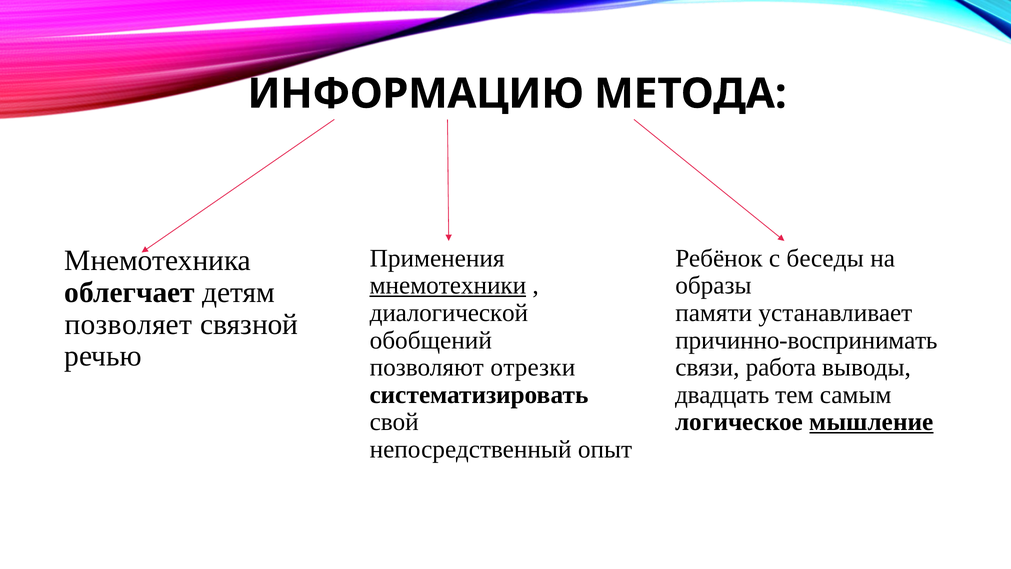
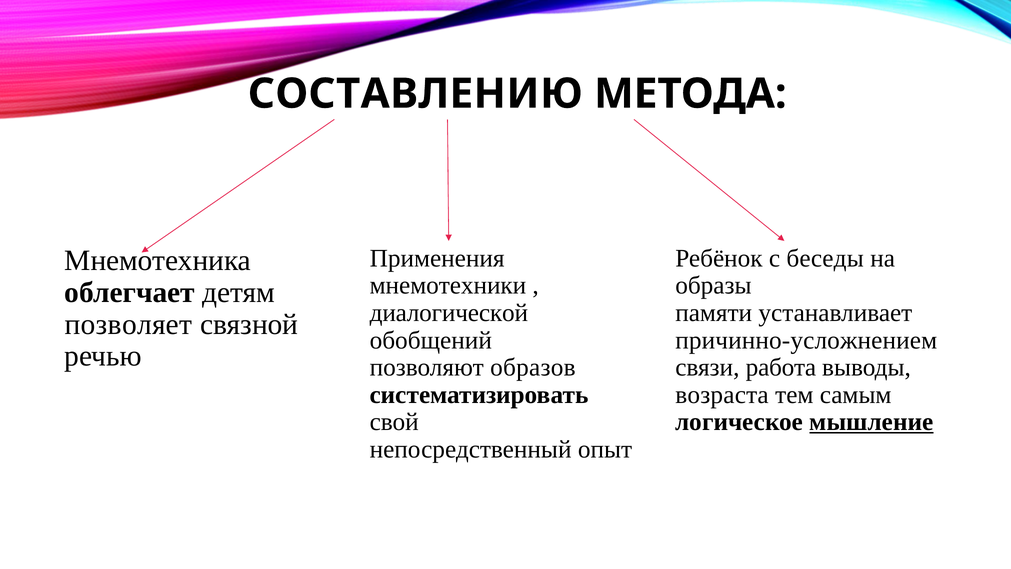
ИНФОРМАЦИЮ: ИНФОРМАЦИЮ -> СОСТАВЛЕНИЮ (415, 94)
мнемотехники underline: present -> none (448, 285)
причинно-воспринимать: причинно-воспринимать -> причинно-усложнением (806, 340)
отрезки: отрезки -> образов (533, 367)
двадцать: двадцать -> возраста (722, 395)
